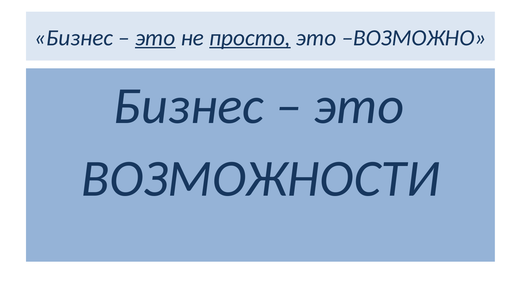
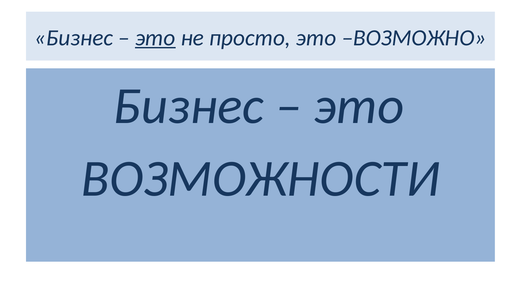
просто underline: present -> none (250, 38)
